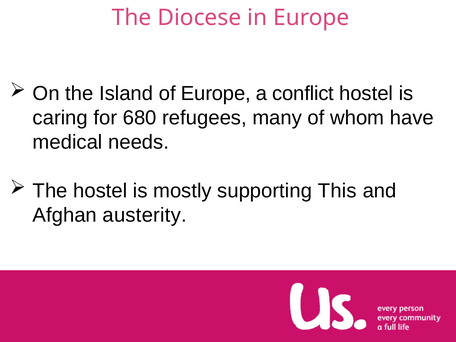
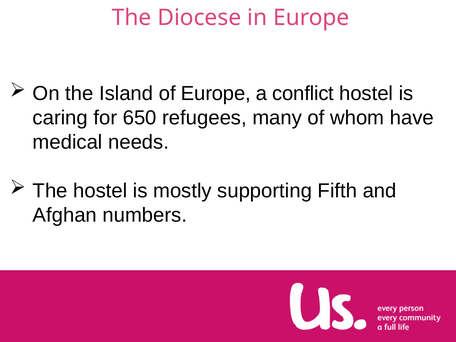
680: 680 -> 650 (140, 118)
This: This -> Fifth (337, 191)
austerity: austerity -> numbers (145, 215)
